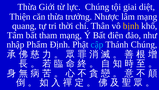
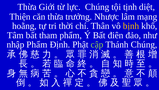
giai: giai -> tịnh (130, 7)
quang: quang -> hoằng (24, 26)
tham mạng: mạng -> phẩm (71, 35)
cập colour: light blue -> light green (97, 44)
